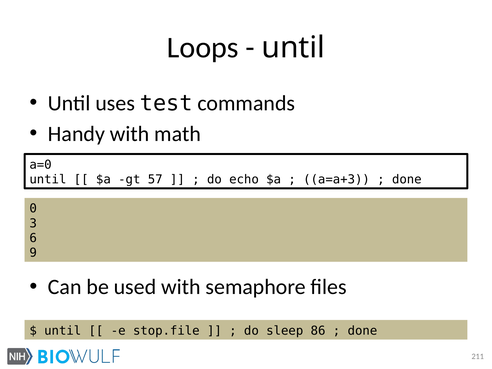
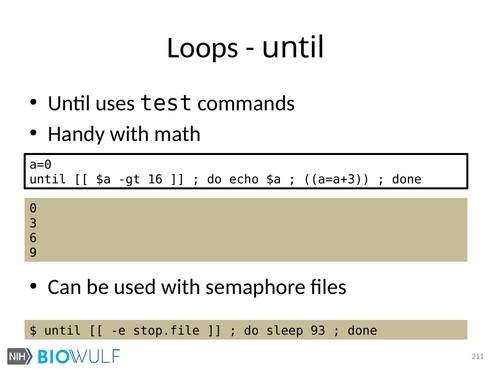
57: 57 -> 16 (155, 179)
86: 86 -> 93 (318, 331)
